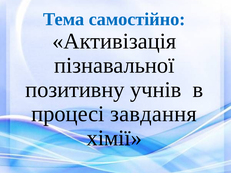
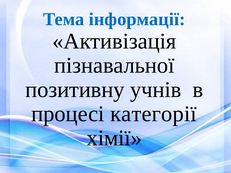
самостійно: самостійно -> інформації (137, 19)
завдання: завдання -> категорії (153, 114)
